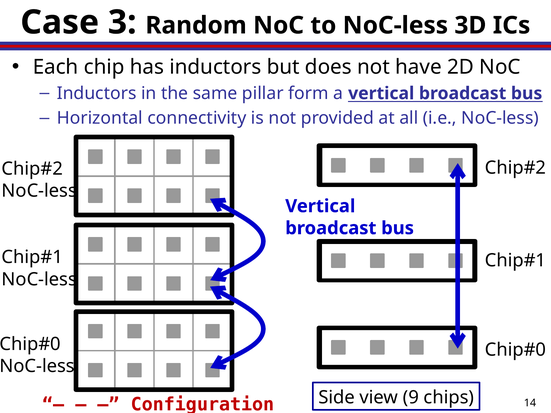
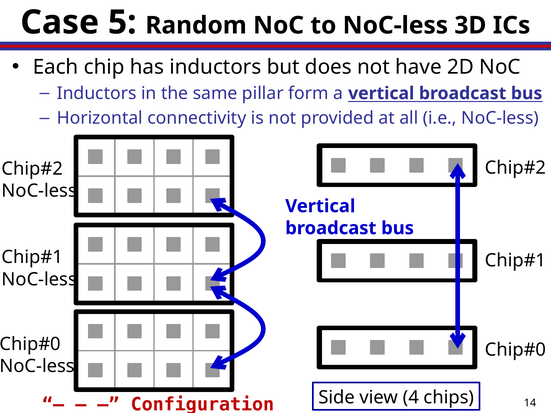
3: 3 -> 5 (122, 22)
9: 9 -> 4 (411, 398)
